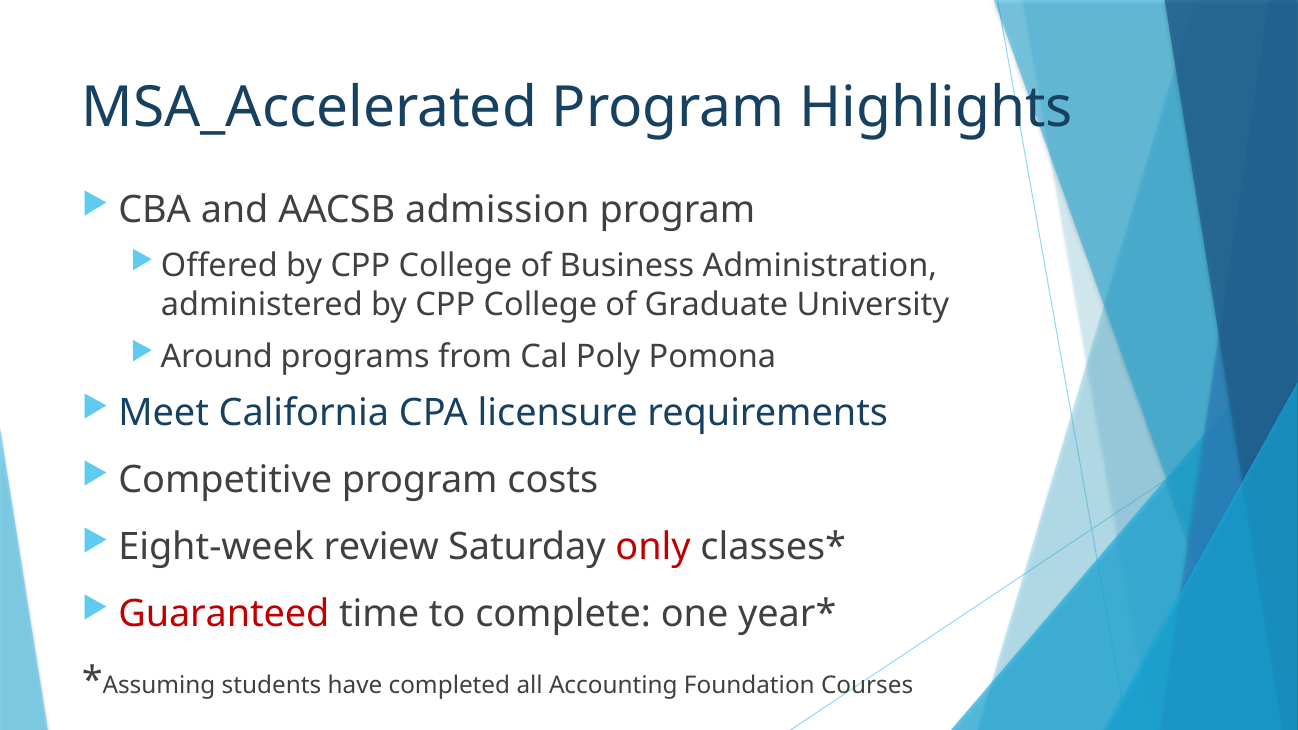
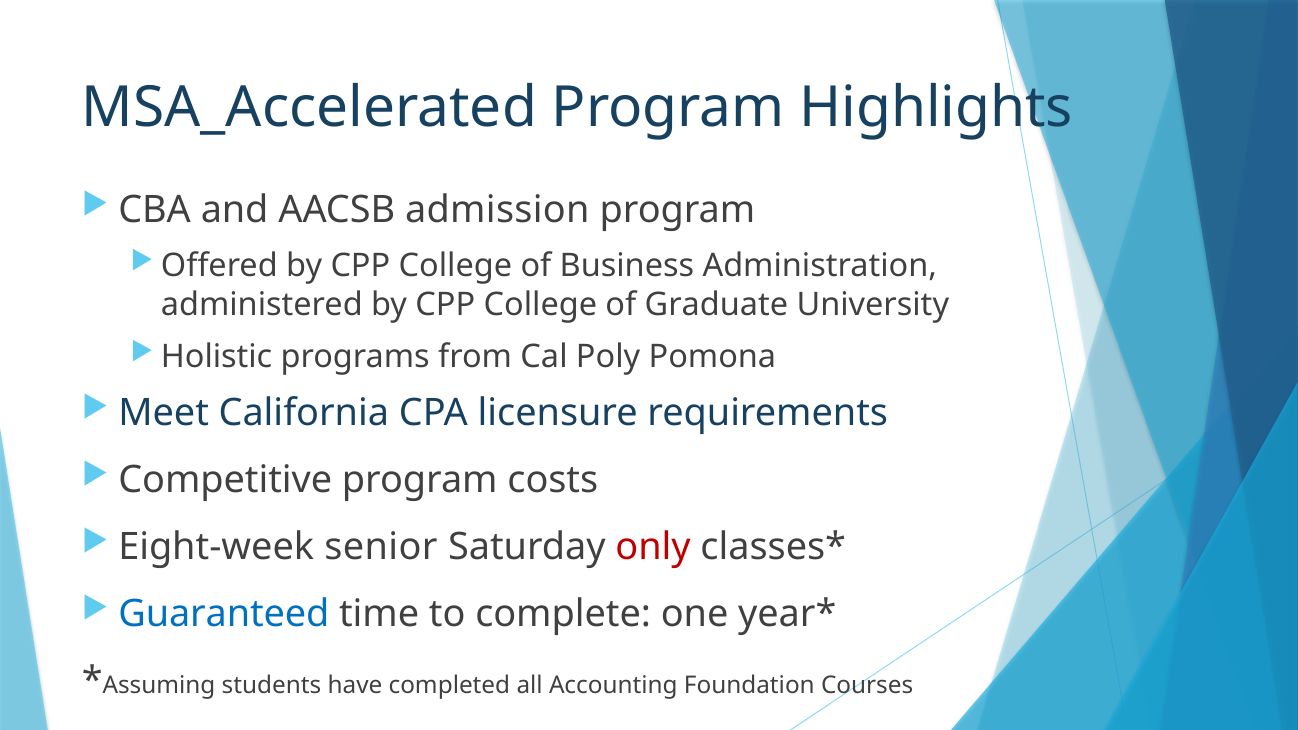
Around: Around -> Holistic (217, 357)
review: review -> senior (381, 547)
Guaranteed colour: red -> blue (224, 614)
